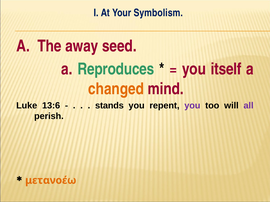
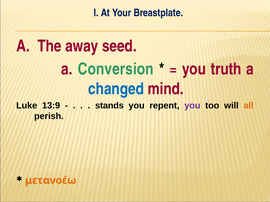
Symbolism: Symbolism -> Breastplate (158, 13)
Reproduces: Reproduces -> Conversion (116, 69)
itself: itself -> truth (226, 69)
changed colour: orange -> blue (116, 89)
13:6: 13:6 -> 13:9 (51, 106)
all colour: purple -> orange (249, 106)
